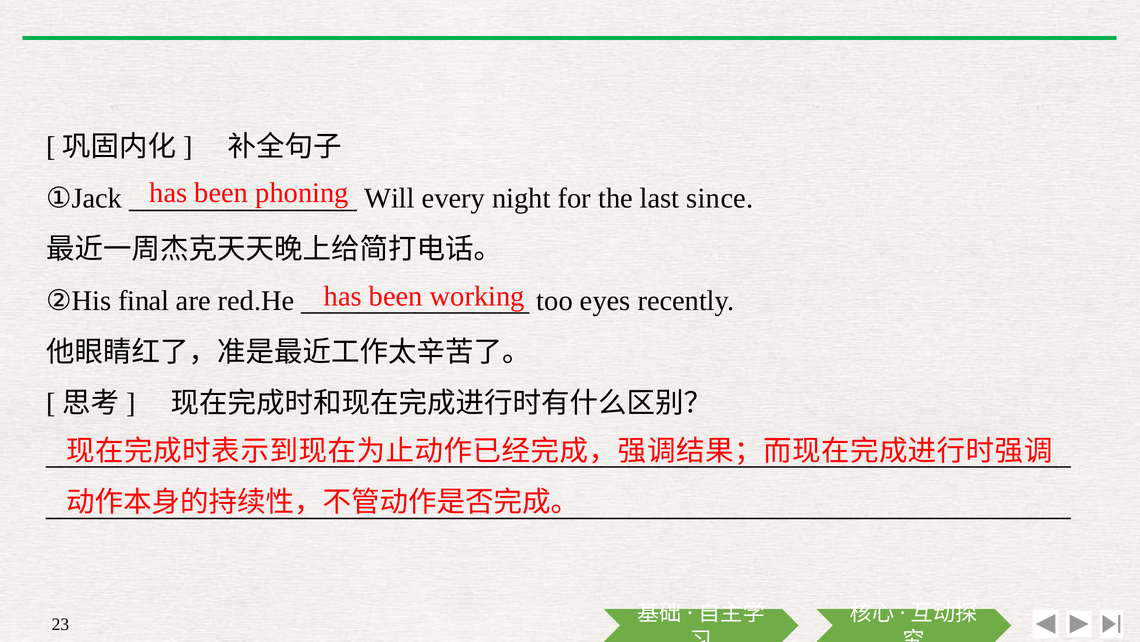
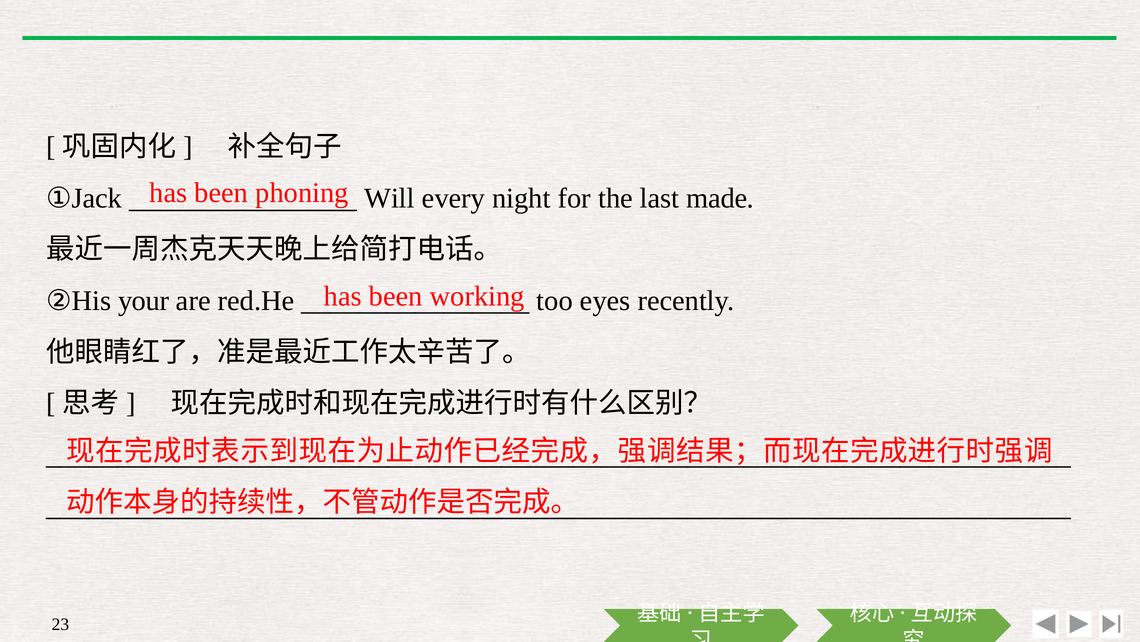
since: since -> made (720, 198)
final: final -> your (144, 300)
